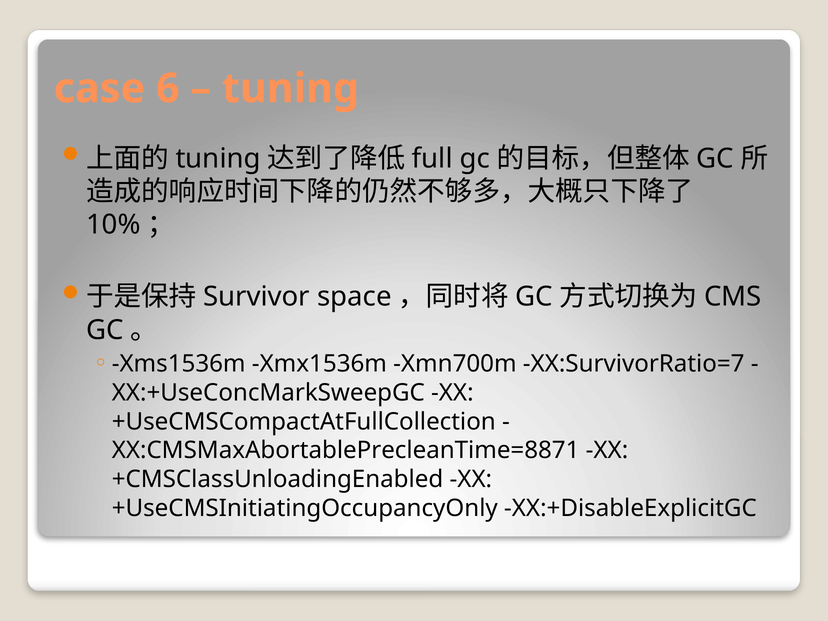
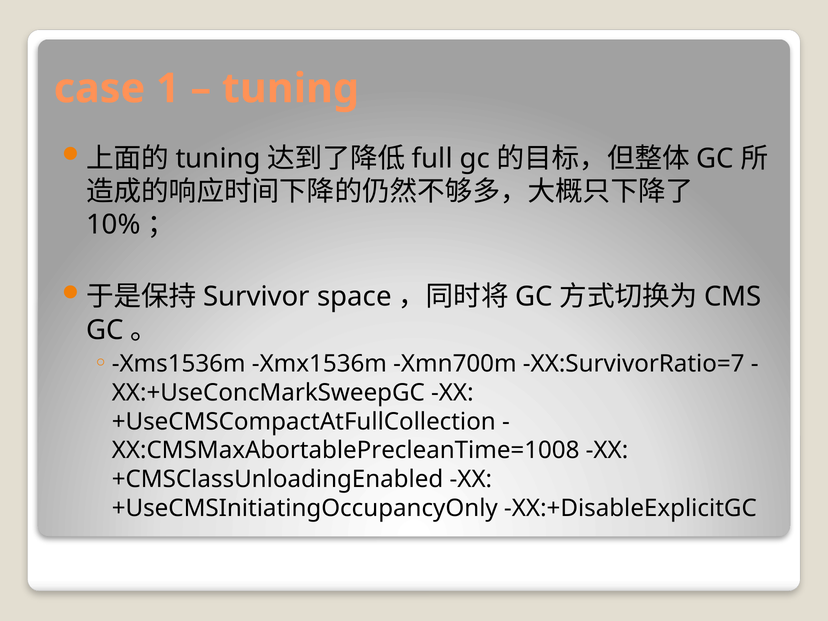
6: 6 -> 1 (168, 89)
XX:CMSMaxAbortablePrecleanTime=8871: XX:CMSMaxAbortablePrecleanTime=8871 -> XX:CMSMaxAbortablePrecleanTime=1008 (346, 451)
